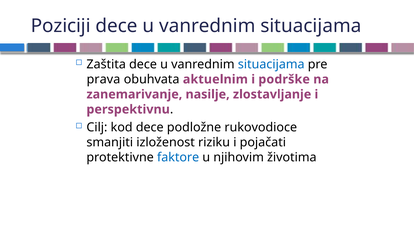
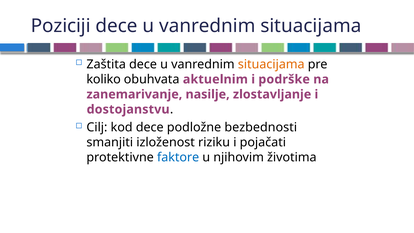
situacijama colour: blue -> orange (271, 64)
prava: prava -> koliko (104, 79)
perspektivnu: perspektivnu -> dostojanstvu (128, 109)
rukovodioce: rukovodioce -> bezbednosti (261, 127)
